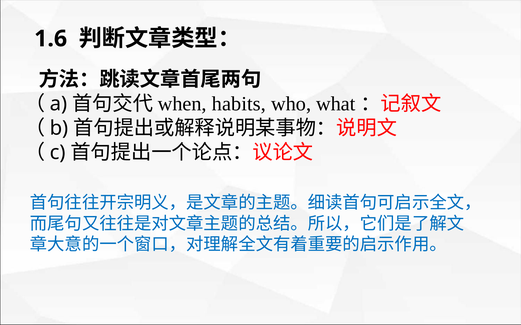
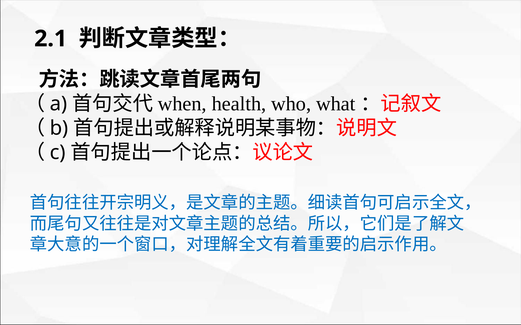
1.6: 1.6 -> 2.1 (51, 39)
habits: habits -> health (239, 104)
